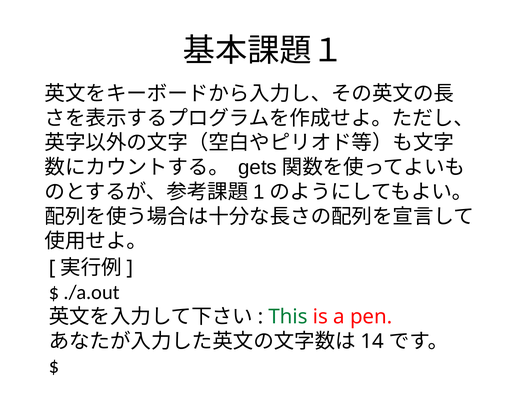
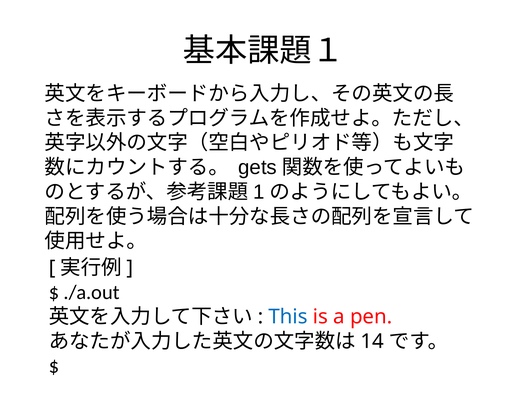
This colour: green -> blue (288, 317)
